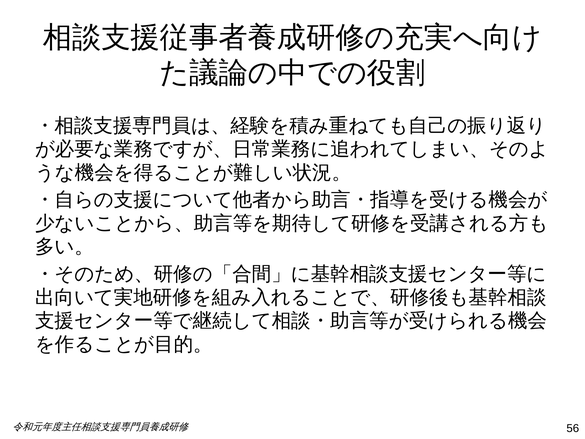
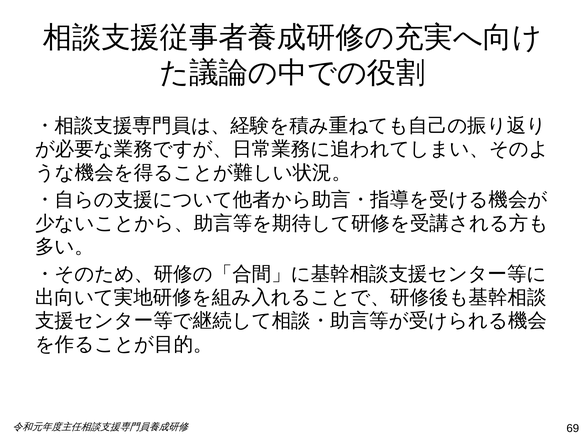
56: 56 -> 69 (573, 428)
